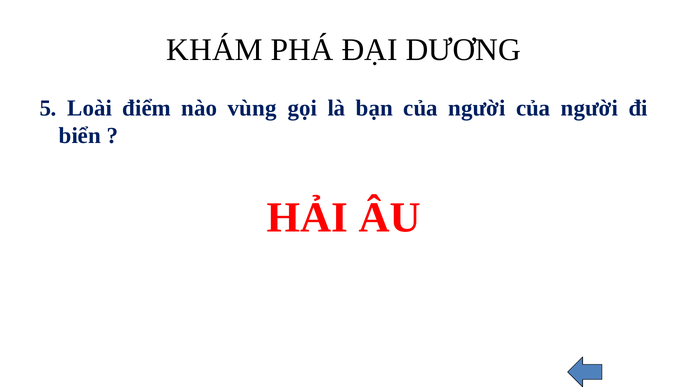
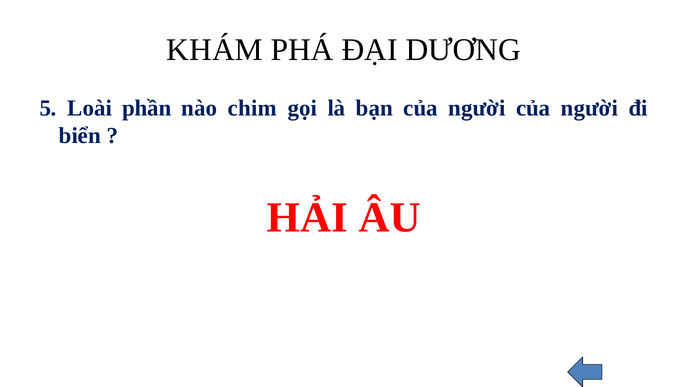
điểm: điểm -> phần (147, 108)
vùng: vùng -> chim (252, 108)
